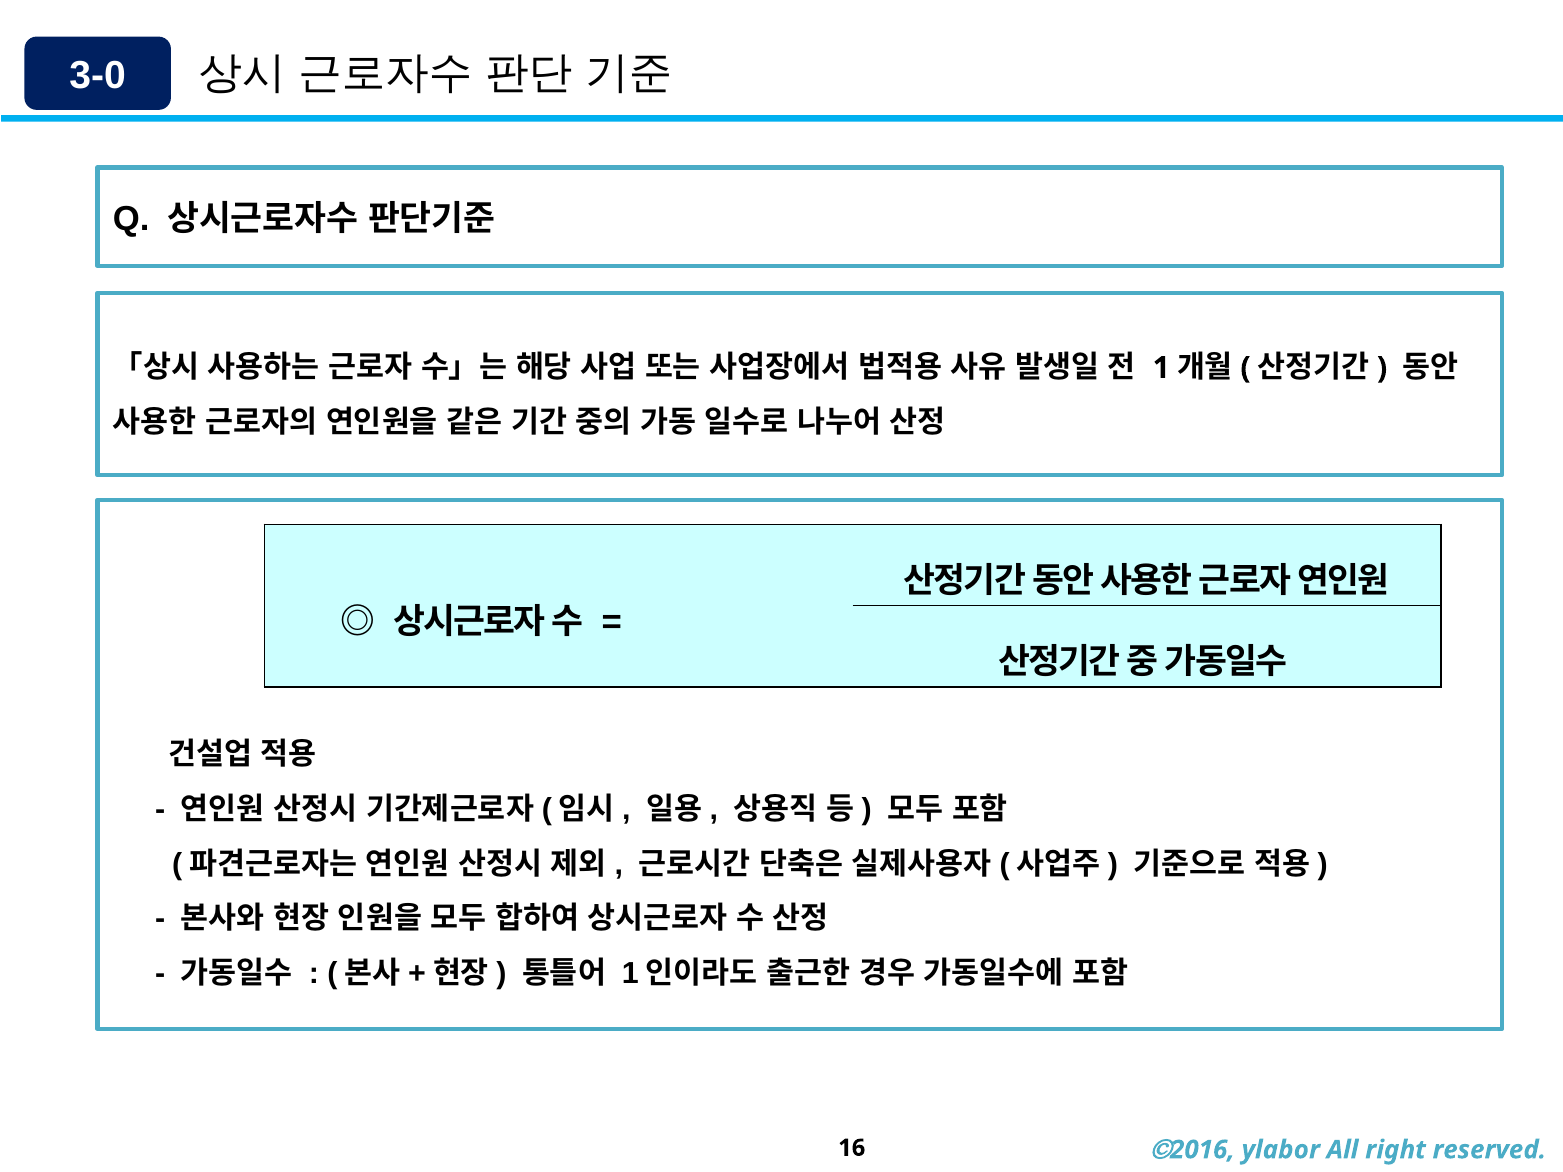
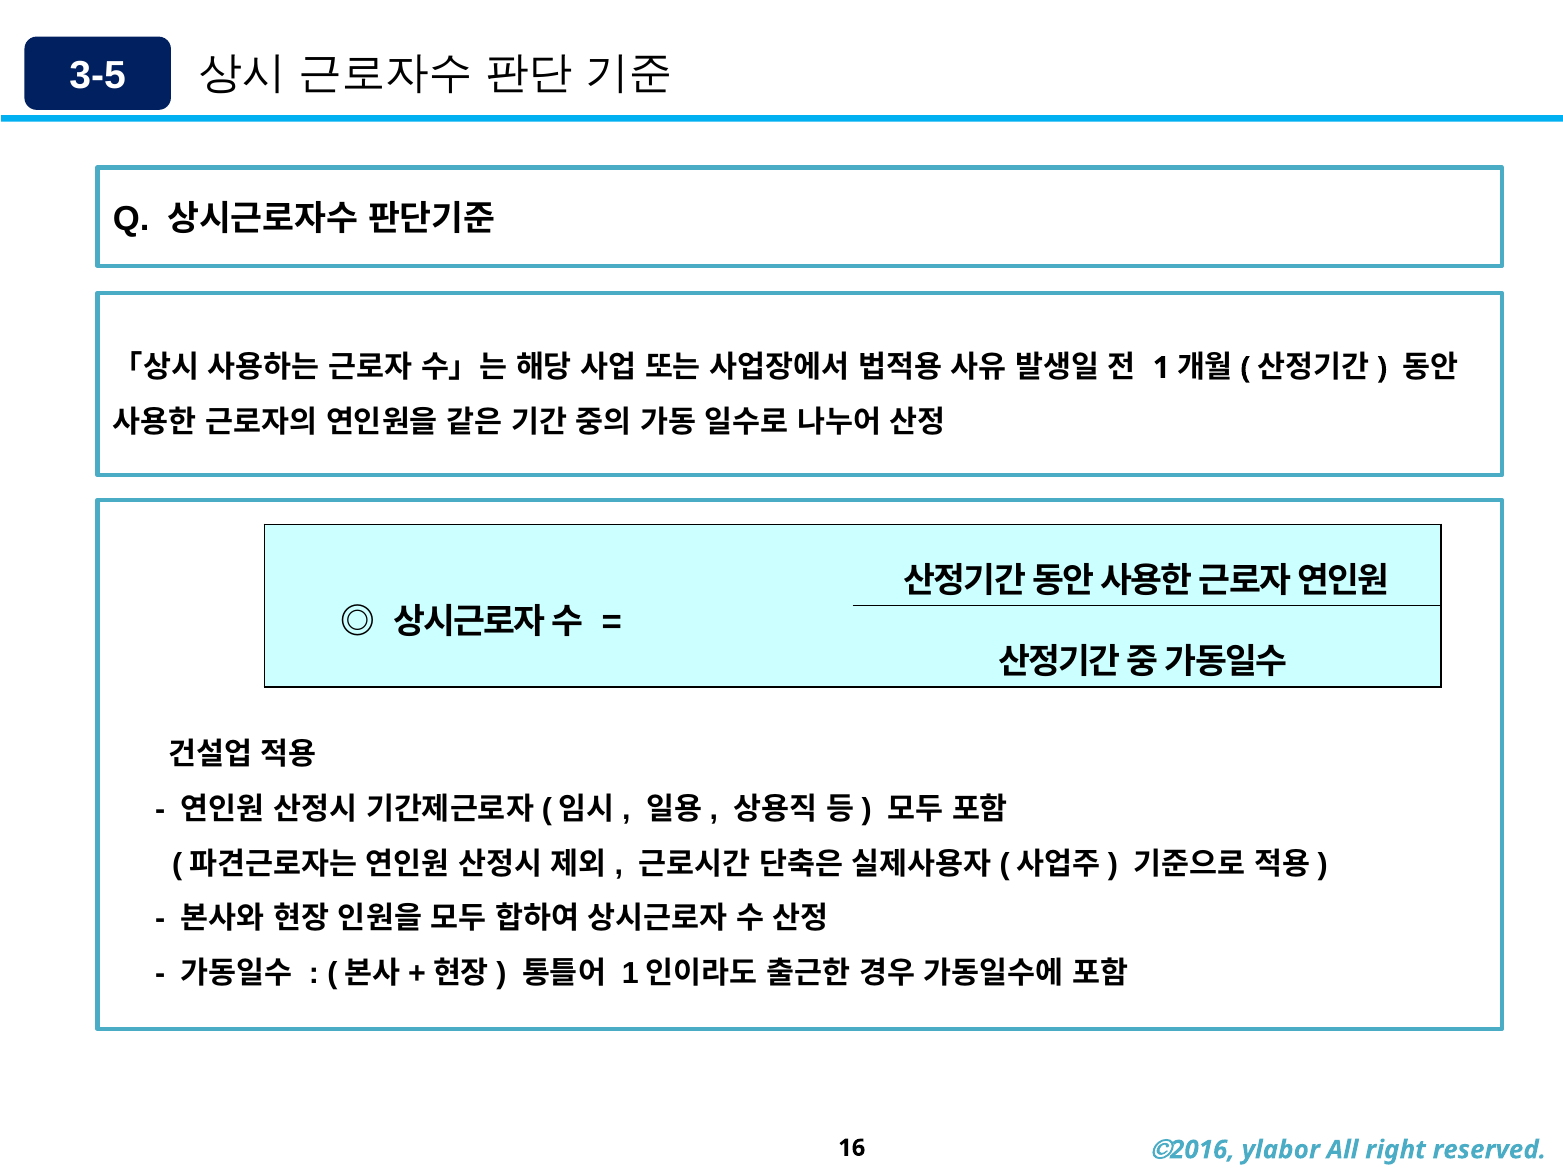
3-0: 3-0 -> 3-5 (98, 76)
